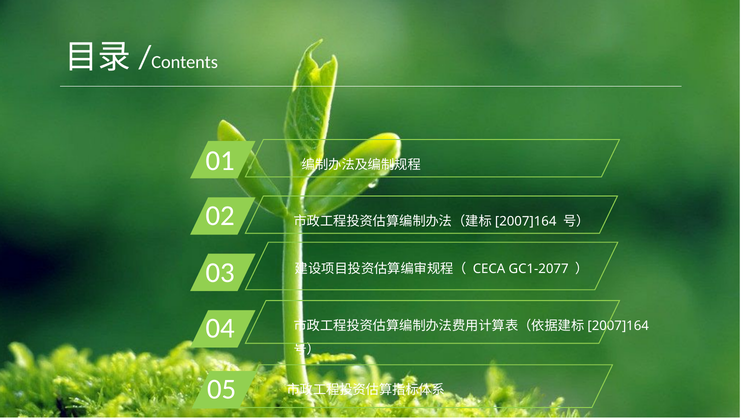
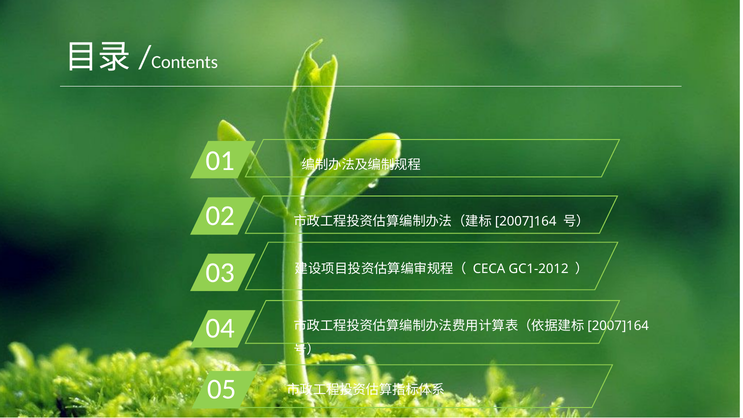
GC1-2077: GC1-2077 -> GC1-2012 (539, 269)
